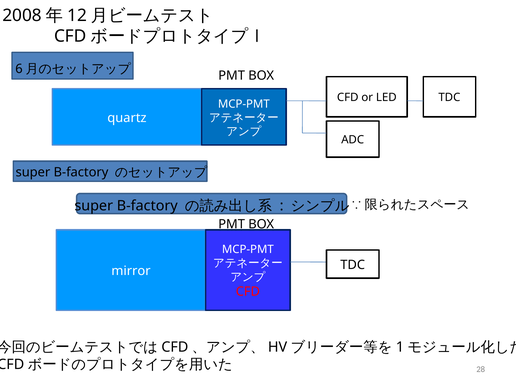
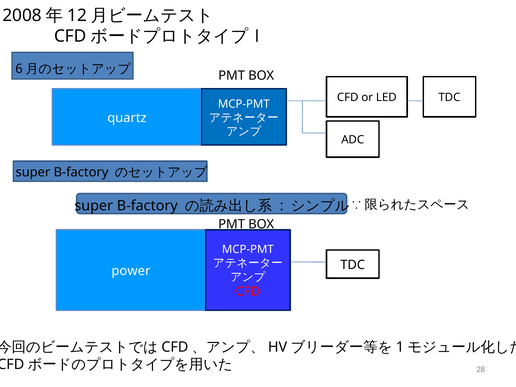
mirror: mirror -> power (131, 271)
